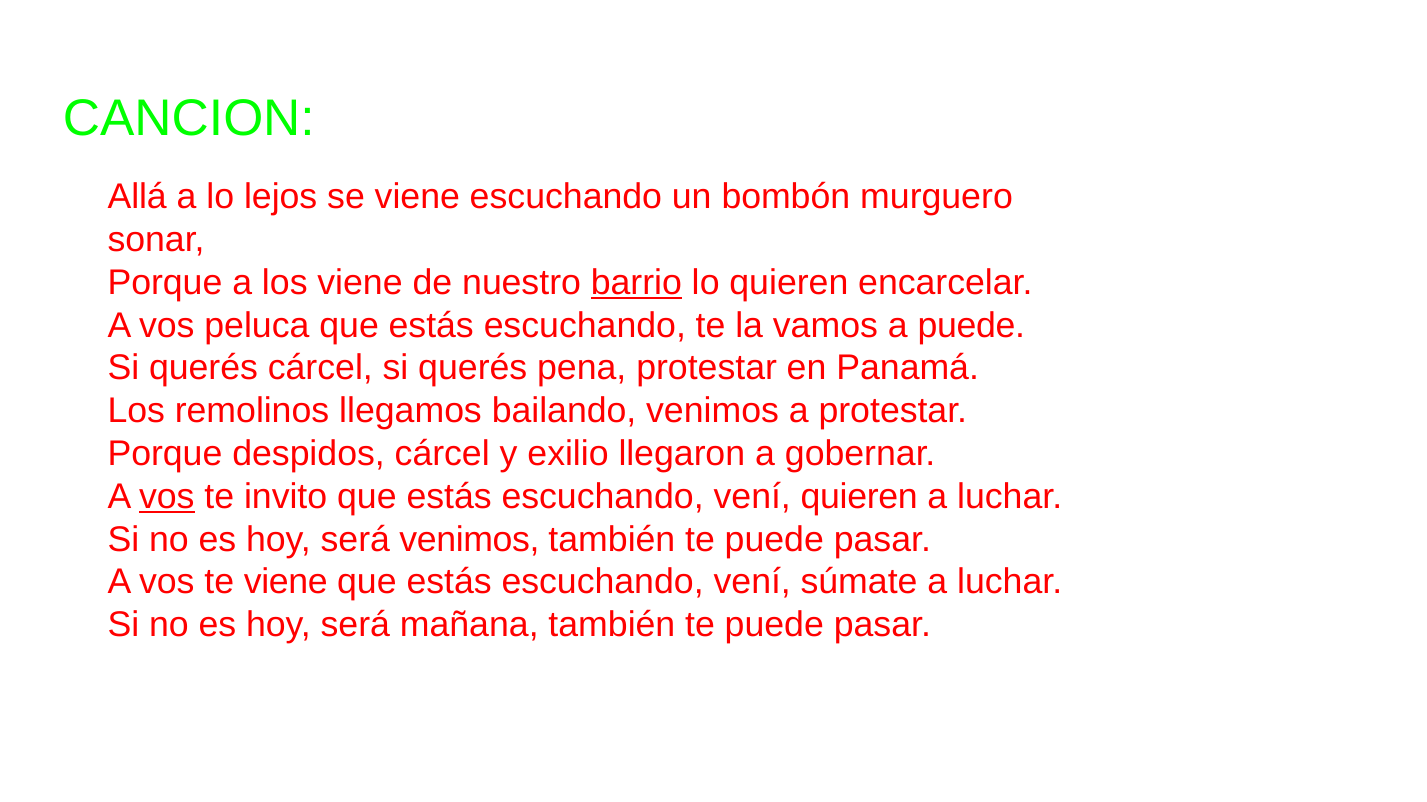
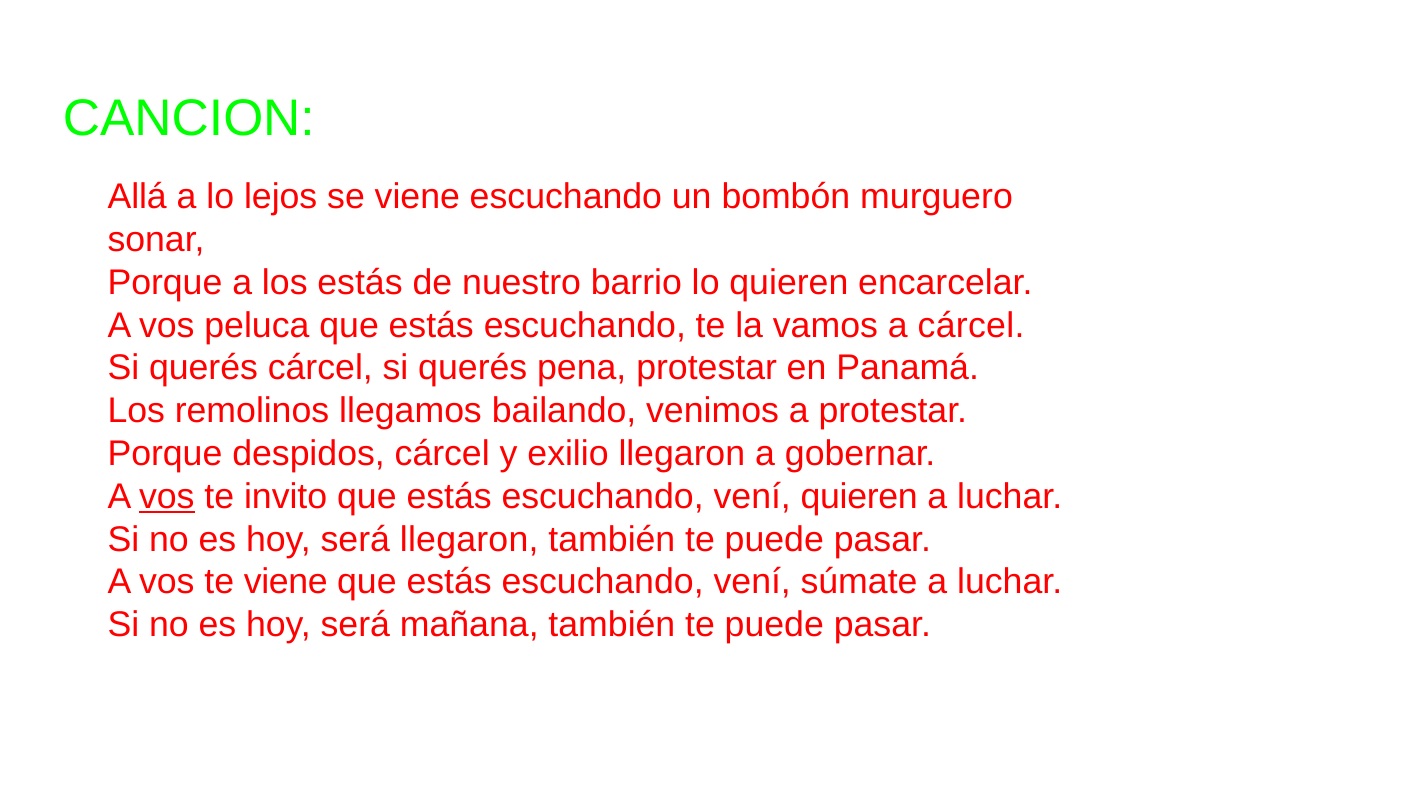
los viene: viene -> estás (360, 283)
barrio underline: present -> none (636, 283)
a puede: puede -> cárcel (971, 326)
será venimos: venimos -> llegaron (469, 540)
